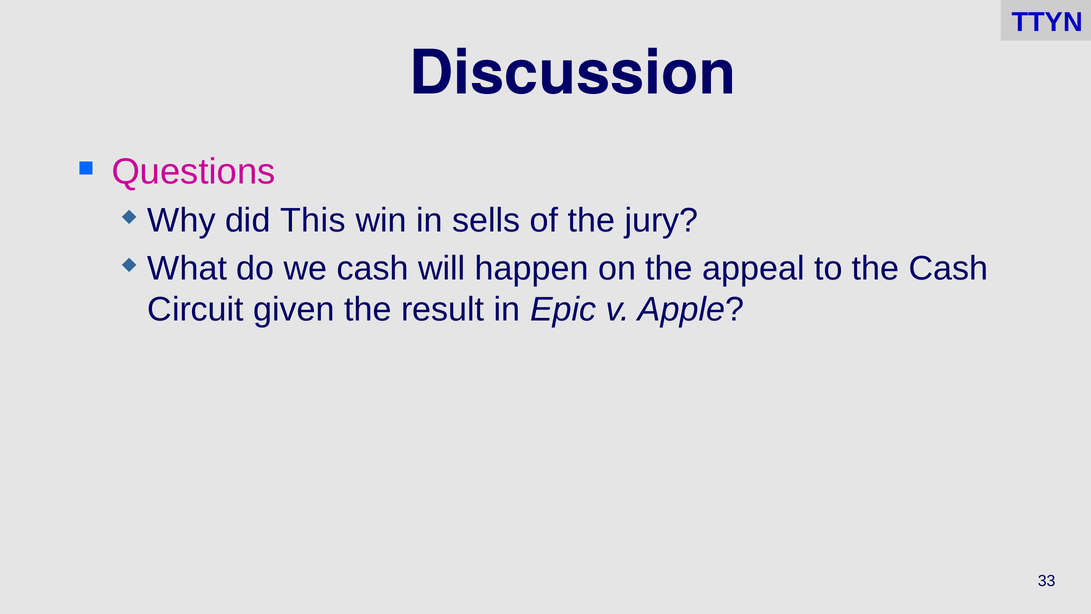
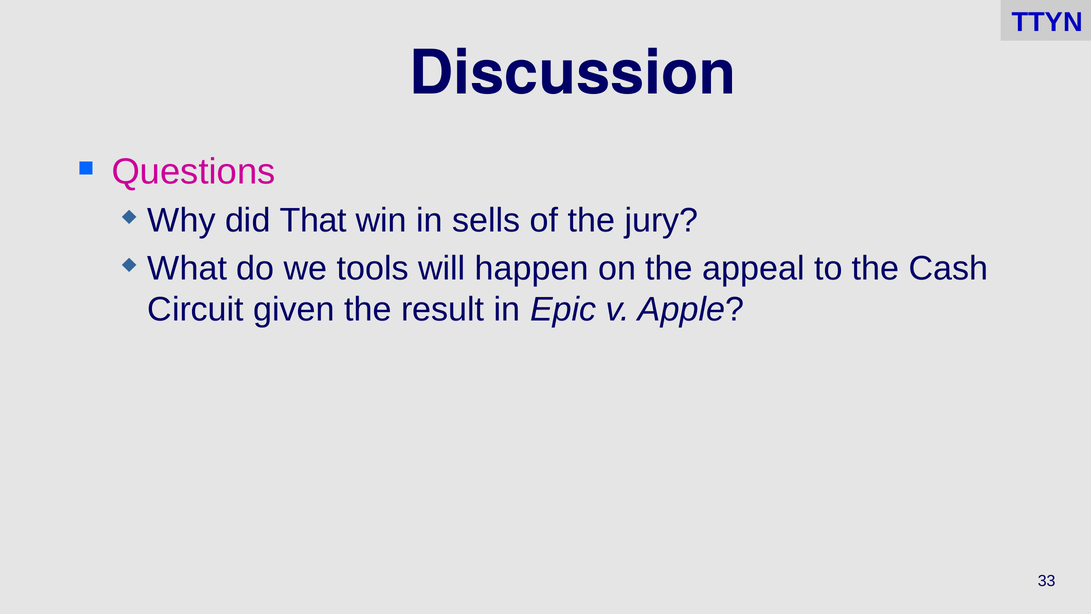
This: This -> That (313, 221)
we cash: cash -> tools (373, 268)
